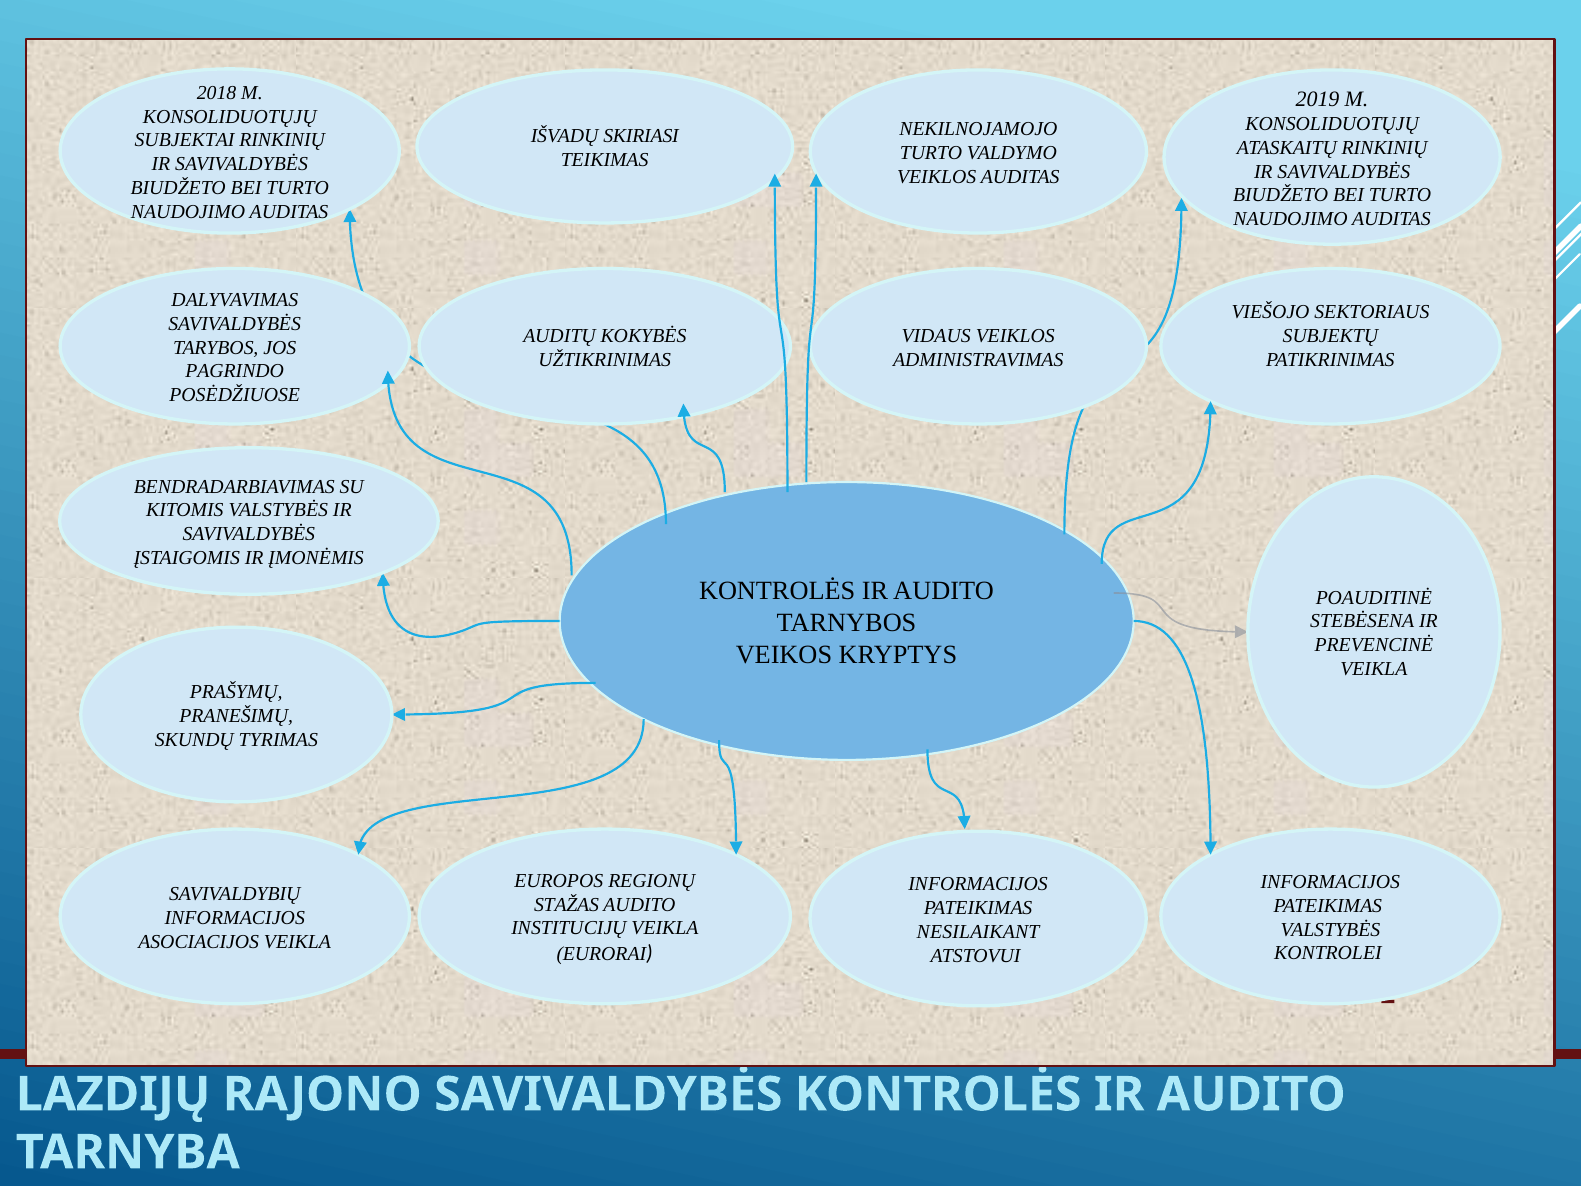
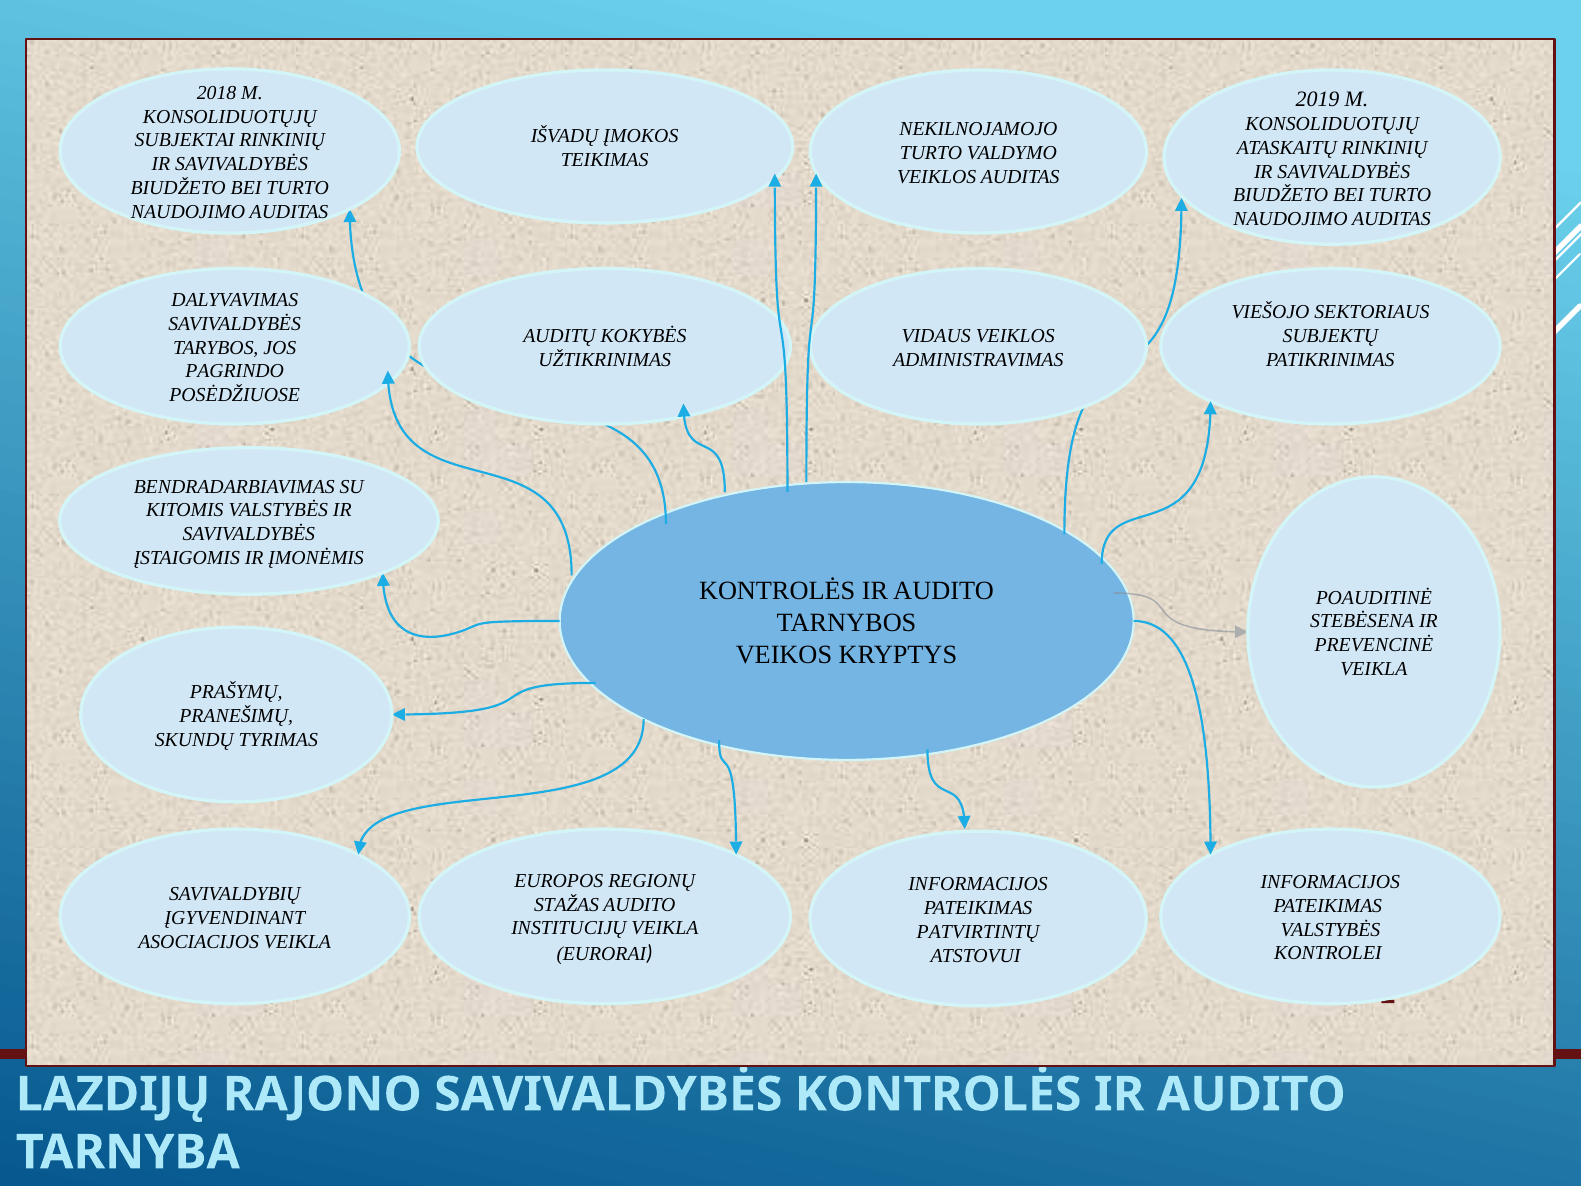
SKIRIASI: SKIRIASI -> ĮMOKOS (641, 136)
INFORMACIJOS: INFORMACIJOS -> ĮGYVENDINANT (235, 918)
NESILAIKANT: NESILAIKANT -> PATVIRTINTŲ (978, 932)
